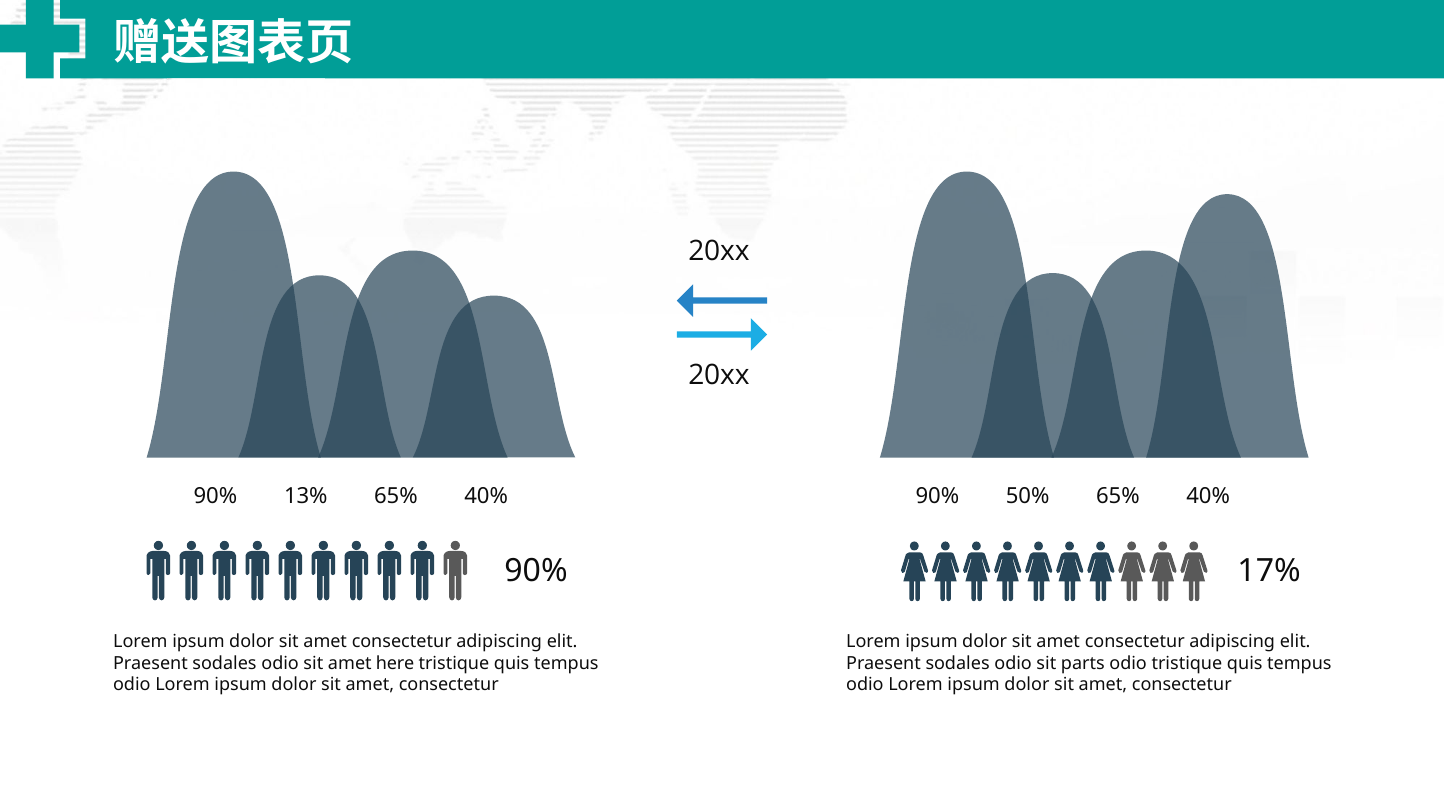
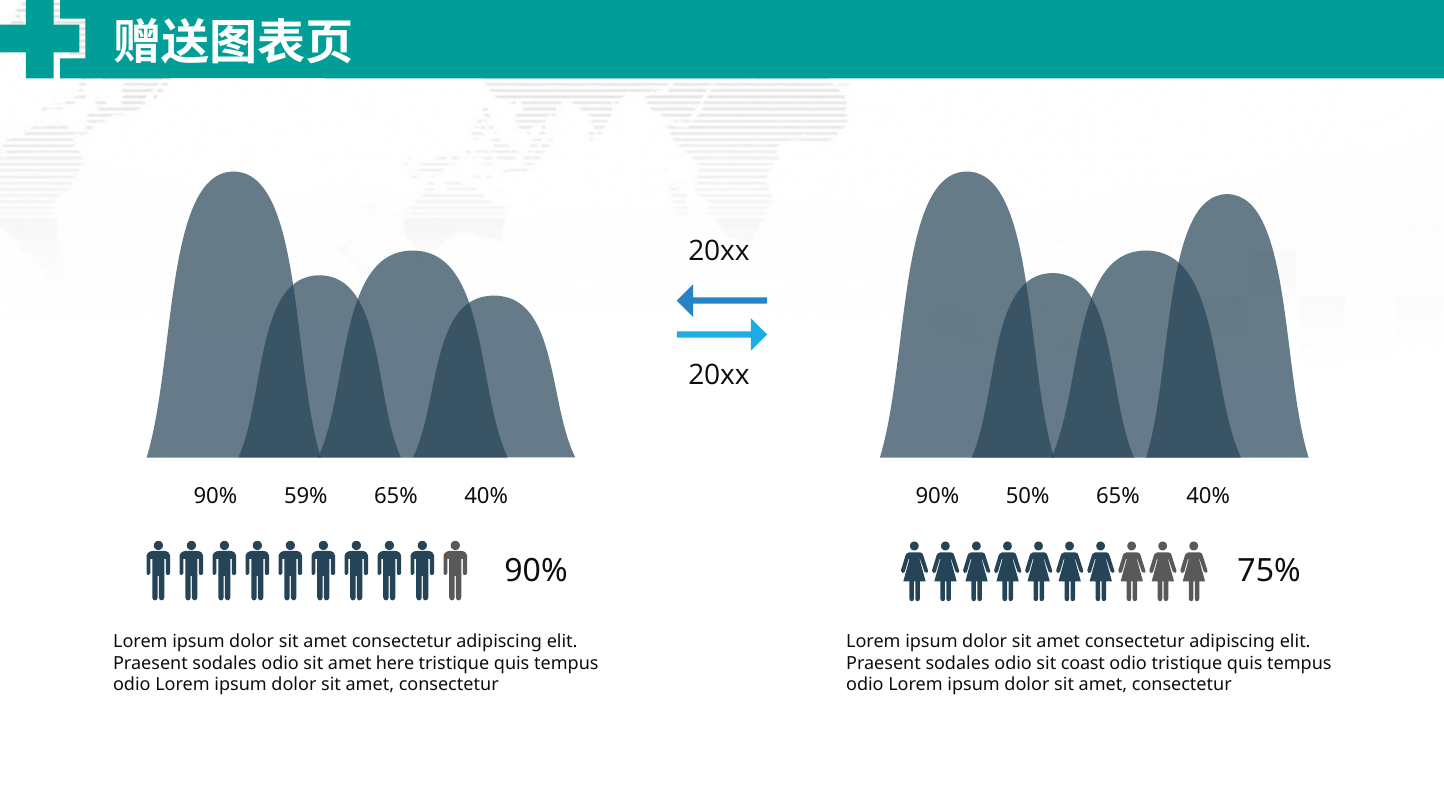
13%: 13% -> 59% (306, 496)
17%: 17% -> 75% (1269, 571)
parts: parts -> coast (1083, 663)
